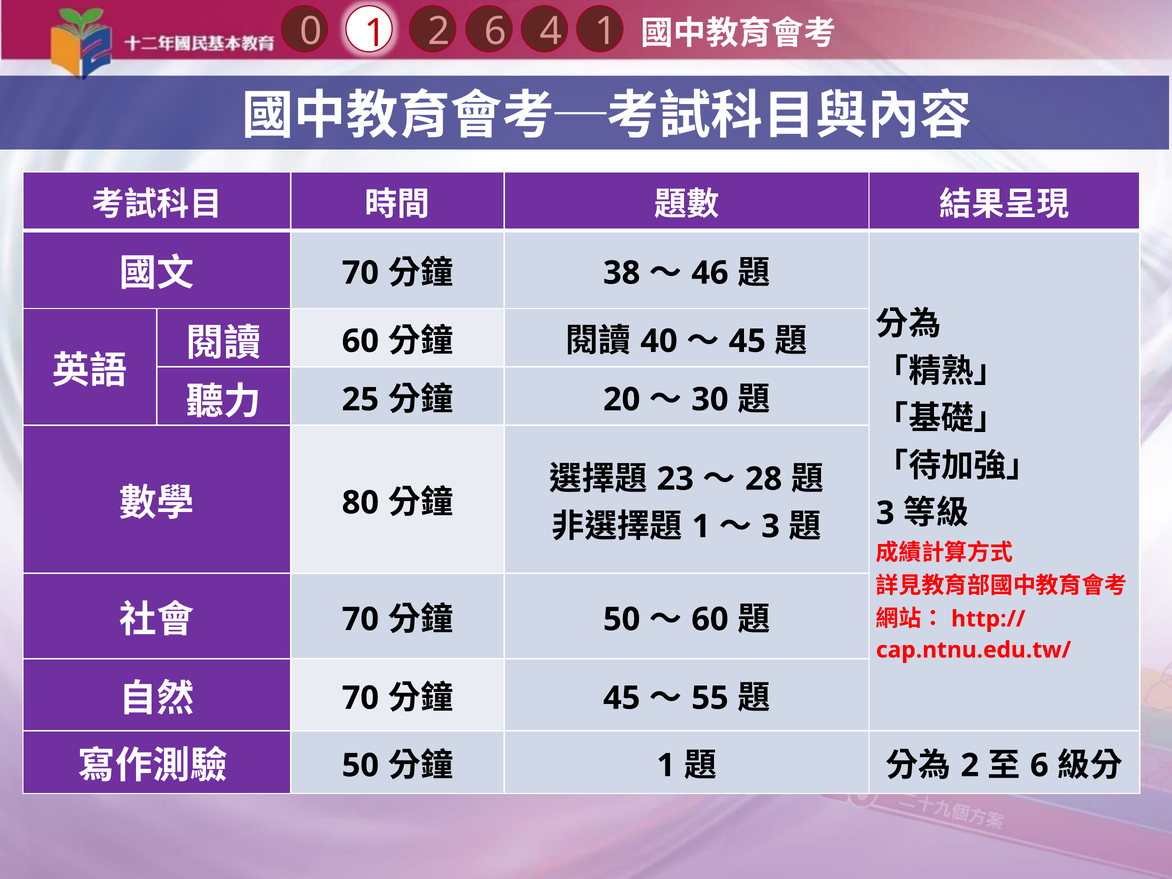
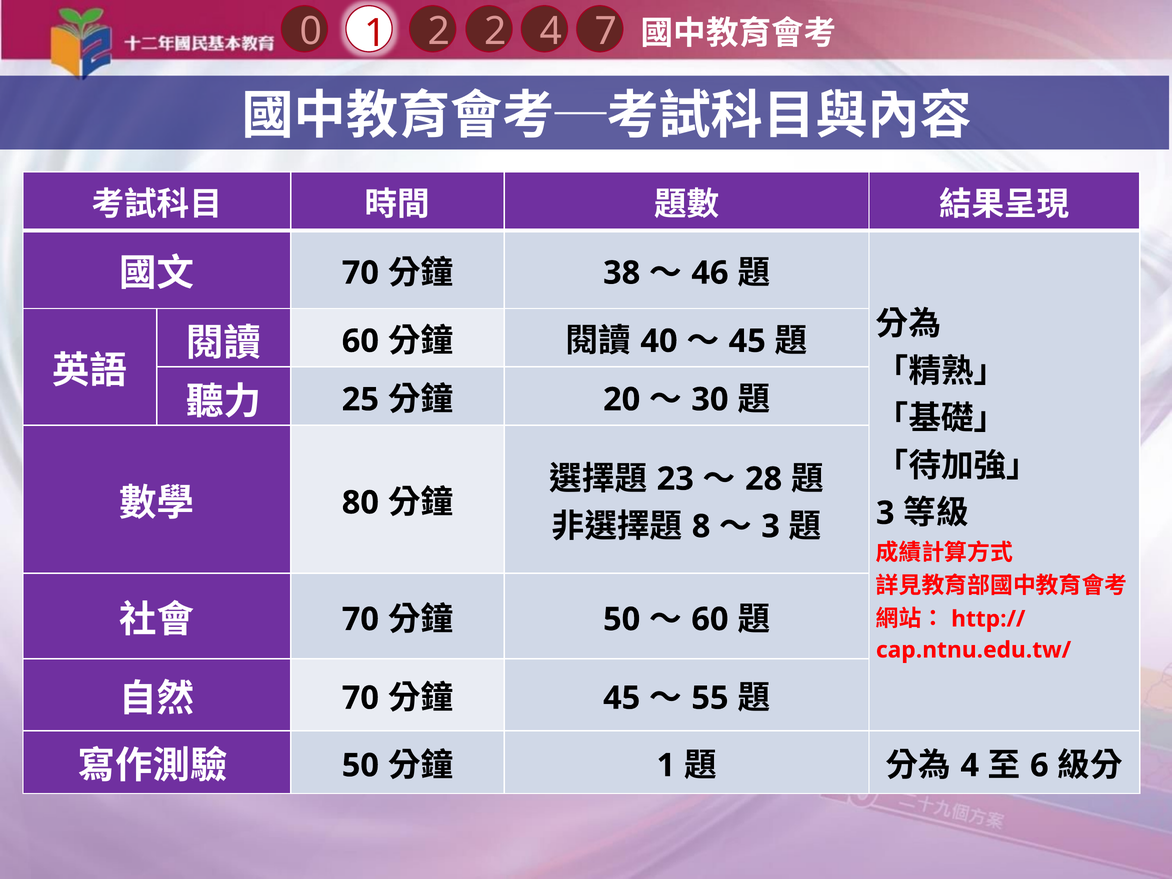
4 1: 1 -> 7 (606, 31)
1 6: 6 -> 2 (495, 31)
1: 1 -> 8 (701, 526)
2: 2 -> 4 (970, 765)
